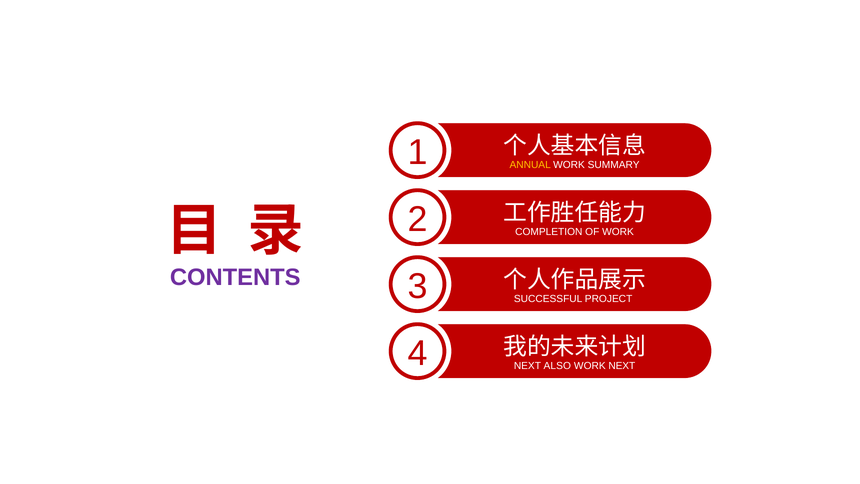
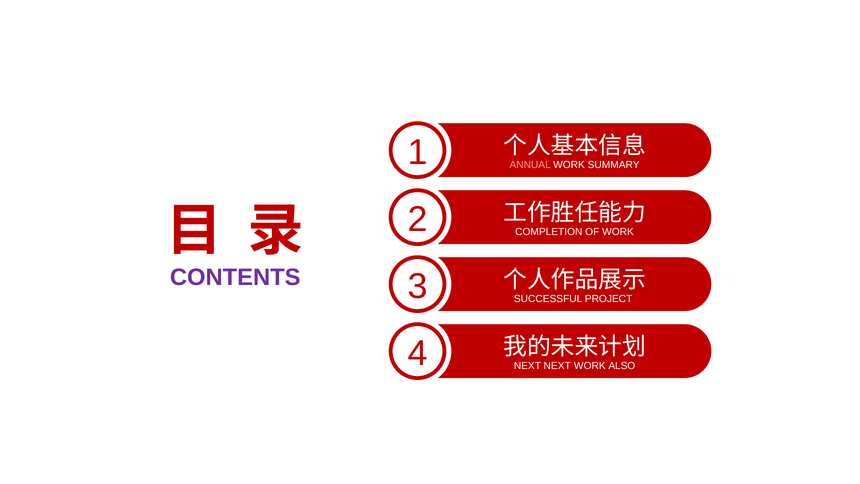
ANNUAL colour: yellow -> pink (530, 165)
NEXT ALSO: ALSO -> NEXT (557, 366)
WORK NEXT: NEXT -> ALSO (622, 366)
